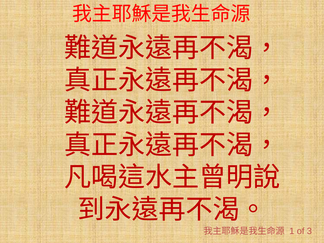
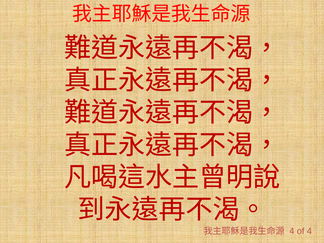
1: 1 -> 4 (292, 231)
of 3: 3 -> 4 (309, 231)
